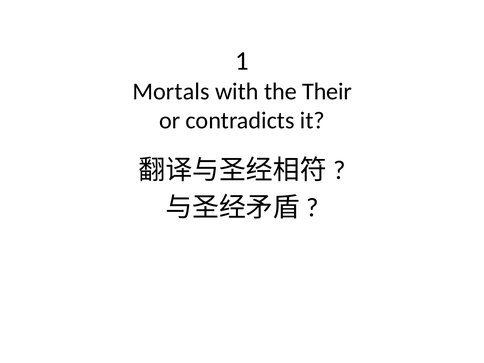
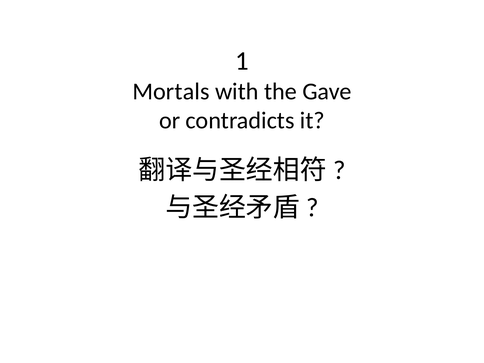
Their: Their -> Gave (327, 91)
